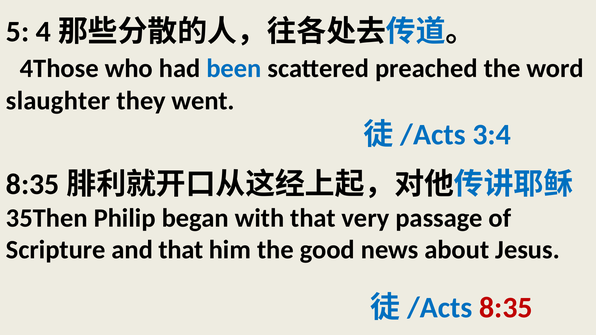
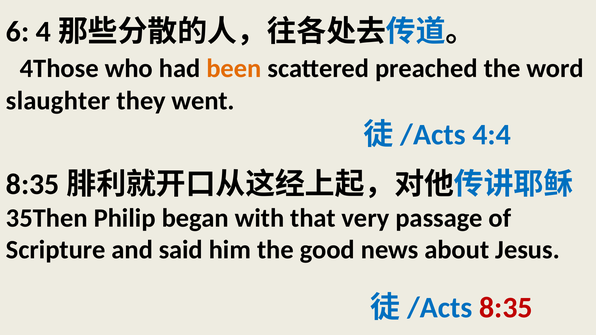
5: 5 -> 6 (18, 32)
been colour: blue -> orange (234, 68)
3:4: 3:4 -> 4:4 (492, 135)
and that: that -> said (181, 250)
